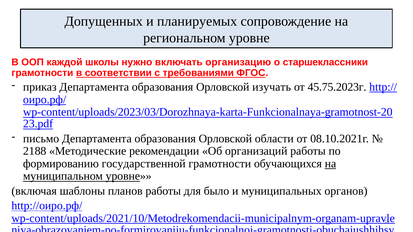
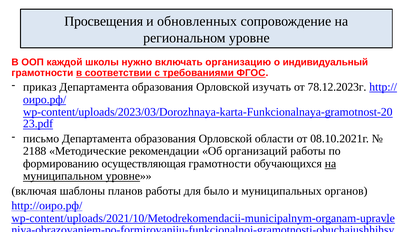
Допущенных: Допущенных -> Просвещения (104, 21)
планируемых: планируемых -> обновленных (197, 21)
старшеклассники: старшеклассники -> индивидуальный (325, 62)
45.75.2023г: 45.75.2023г -> 78.12.2023г (337, 87)
государственной: государственной -> осуществляющая (144, 164)
